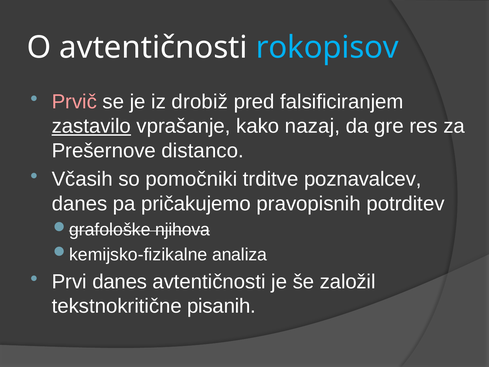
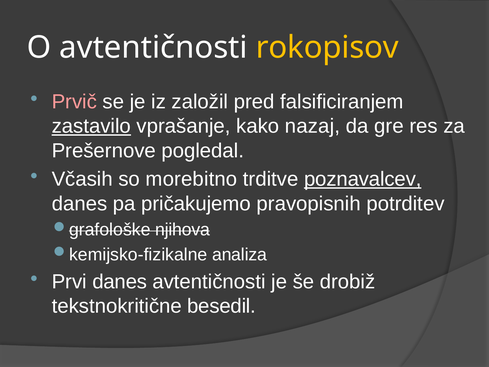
rokopisov colour: light blue -> yellow (327, 47)
drobiž: drobiž -> založil (200, 102)
distanco: distanco -> pogledal (203, 151)
pomočniki: pomočniki -> morebitno (191, 179)
poznavalcev underline: none -> present (363, 179)
založil: založil -> drobiž (348, 281)
pisanih: pisanih -> besedil (222, 306)
